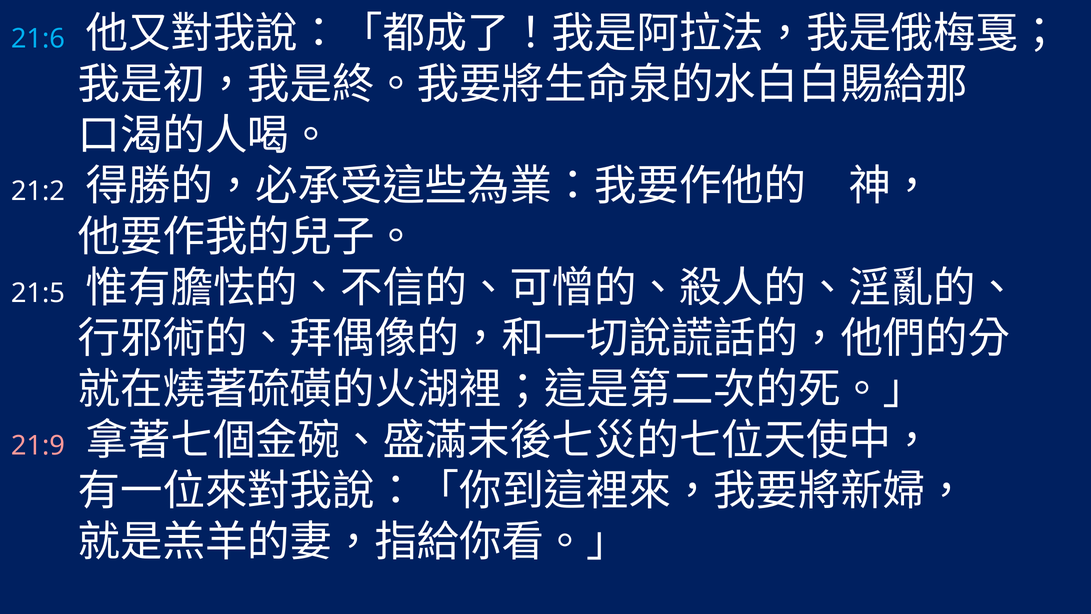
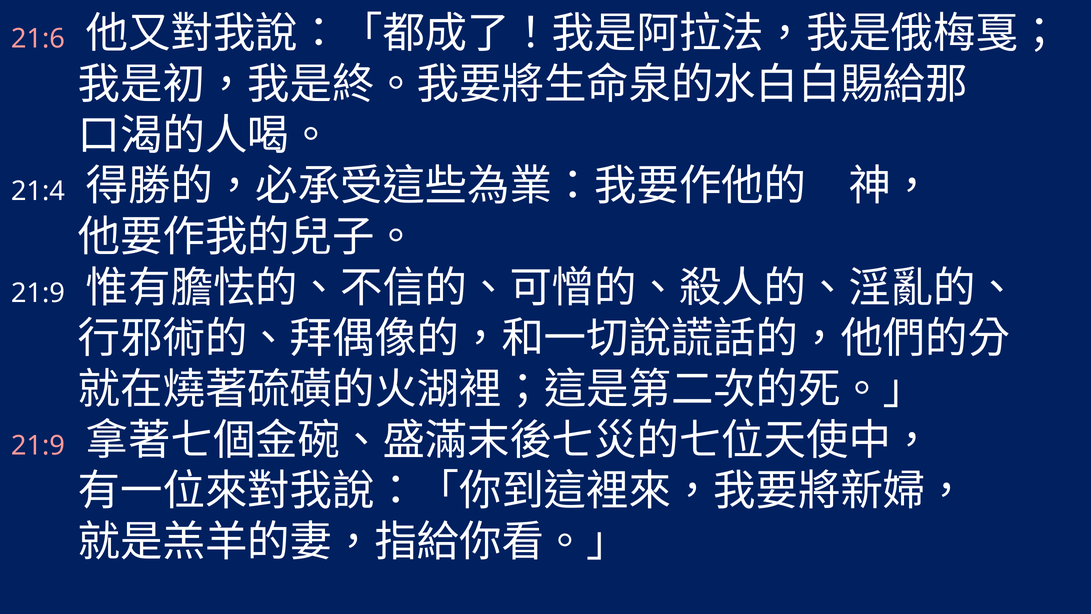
21:6 colour: light blue -> pink (38, 39)
21:2: 21:2 -> 21:4 (38, 191)
21:5: 21:5 -> 21:9 (38, 293)
